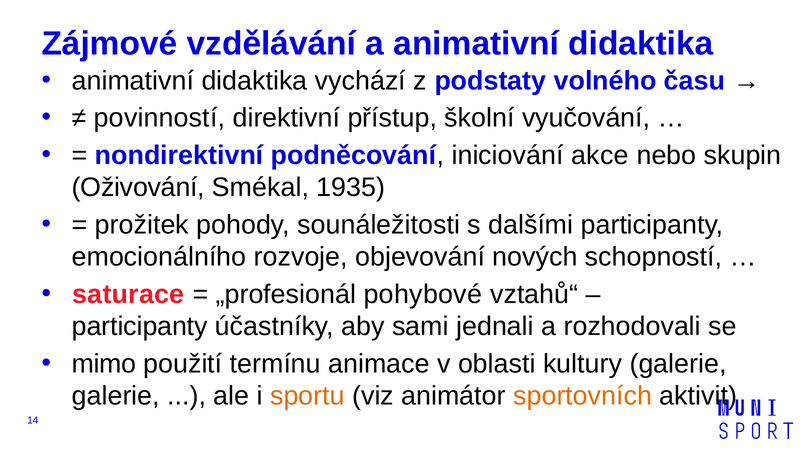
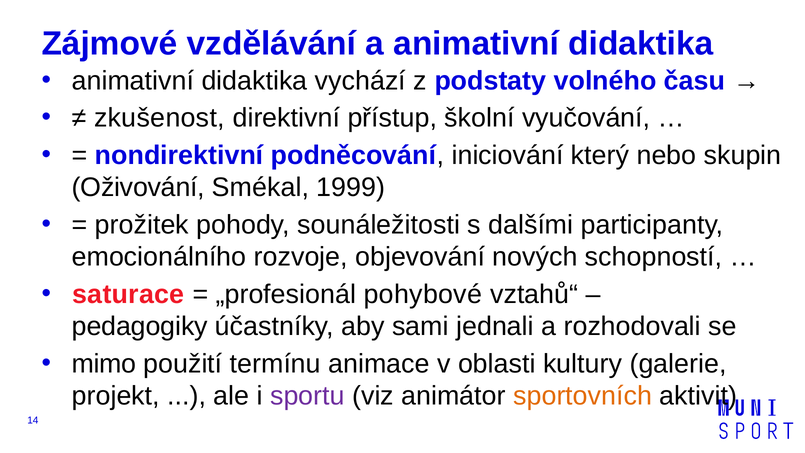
povinností: povinností -> zkušenost (159, 118)
akce: akce -> který (600, 155)
1935: 1935 -> 1999 (351, 187)
participanty: participanty -> pedagogiky (140, 326)
galerie: galerie -> projekt (116, 396)
sportu colour: orange -> purple (307, 396)
